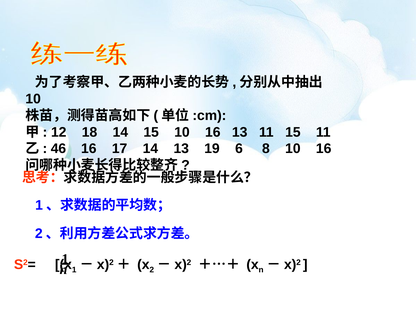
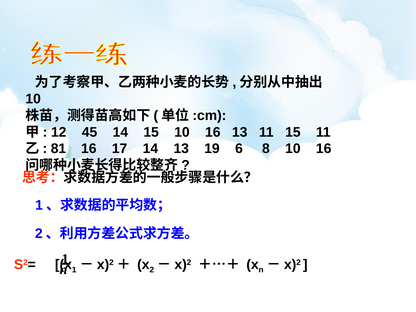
18: 18 -> 45 (90, 132)
46: 46 -> 81 (58, 149)
